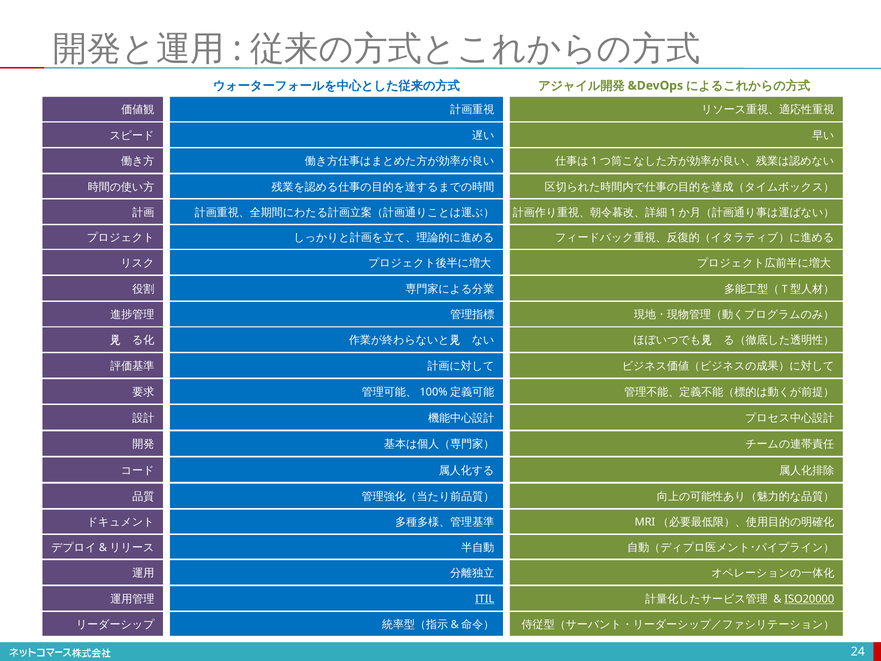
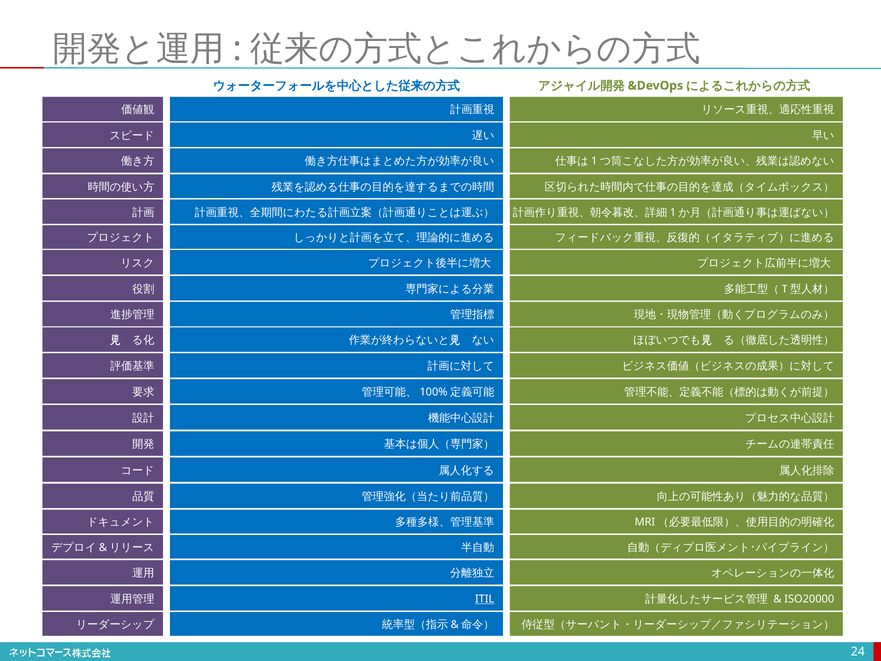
ISO20000 underline: present -> none (809, 599)
